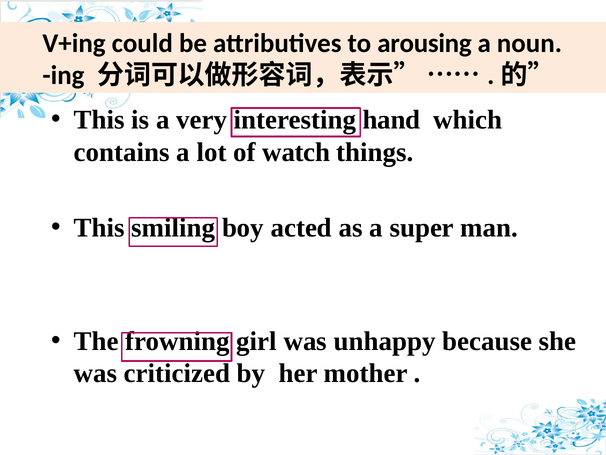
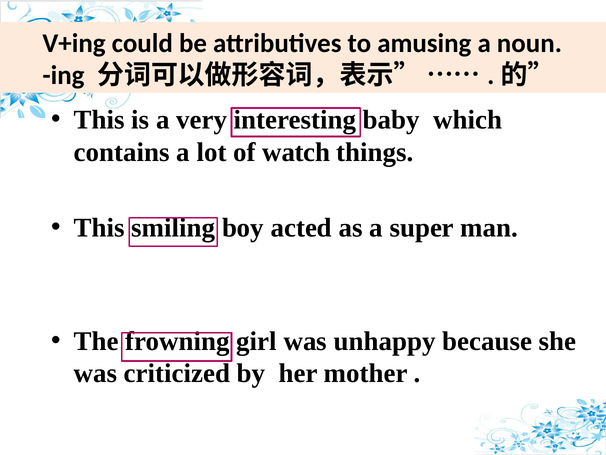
arousing: arousing -> amusing (424, 43)
hand: hand -> baby (391, 120)
